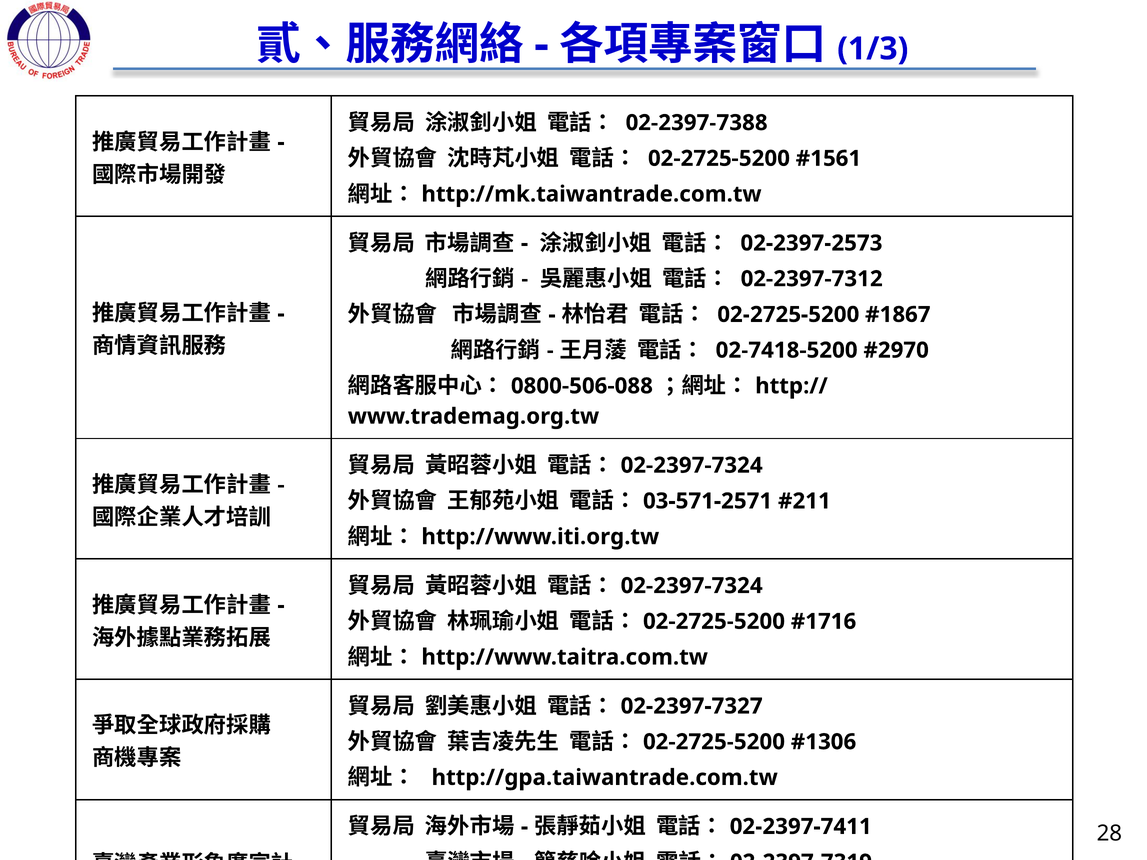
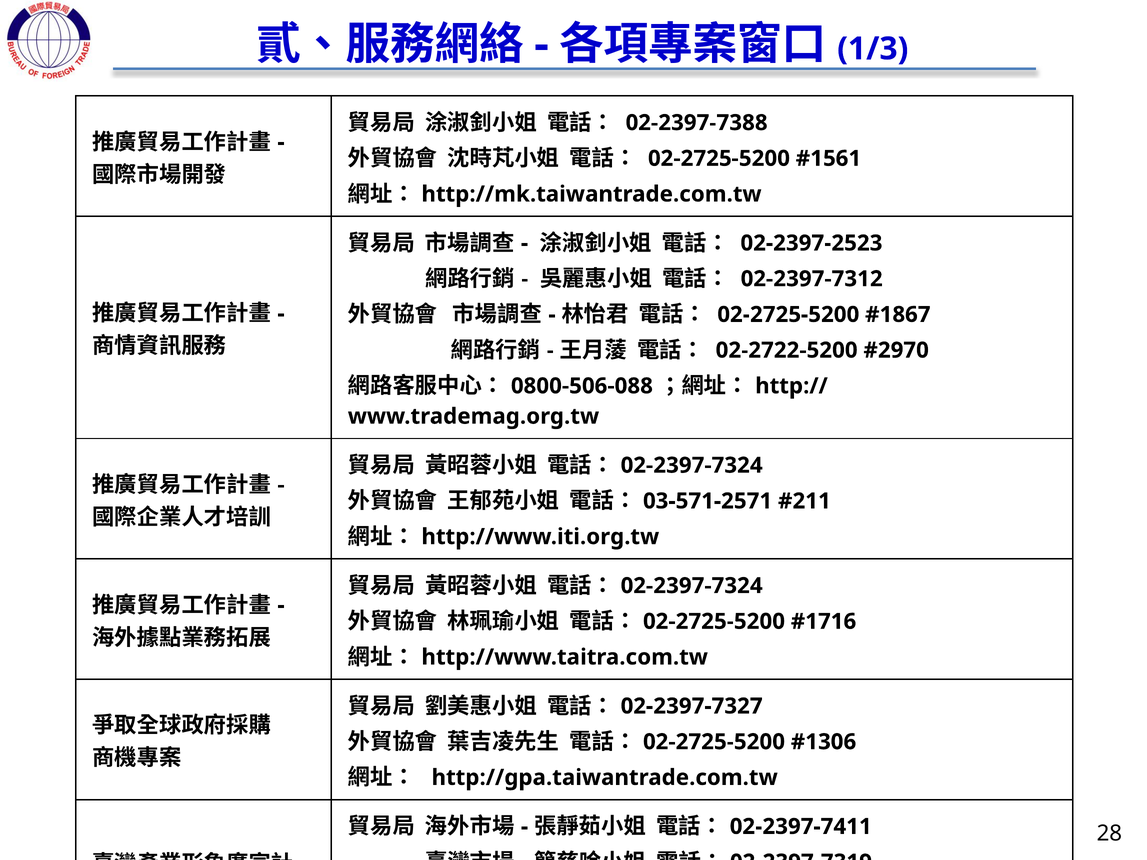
02-2397-2573: 02-2397-2573 -> 02-2397-2523 (811, 243)
02-7418-5200: 02-7418-5200 -> 02-2722-5200 (787, 350)
